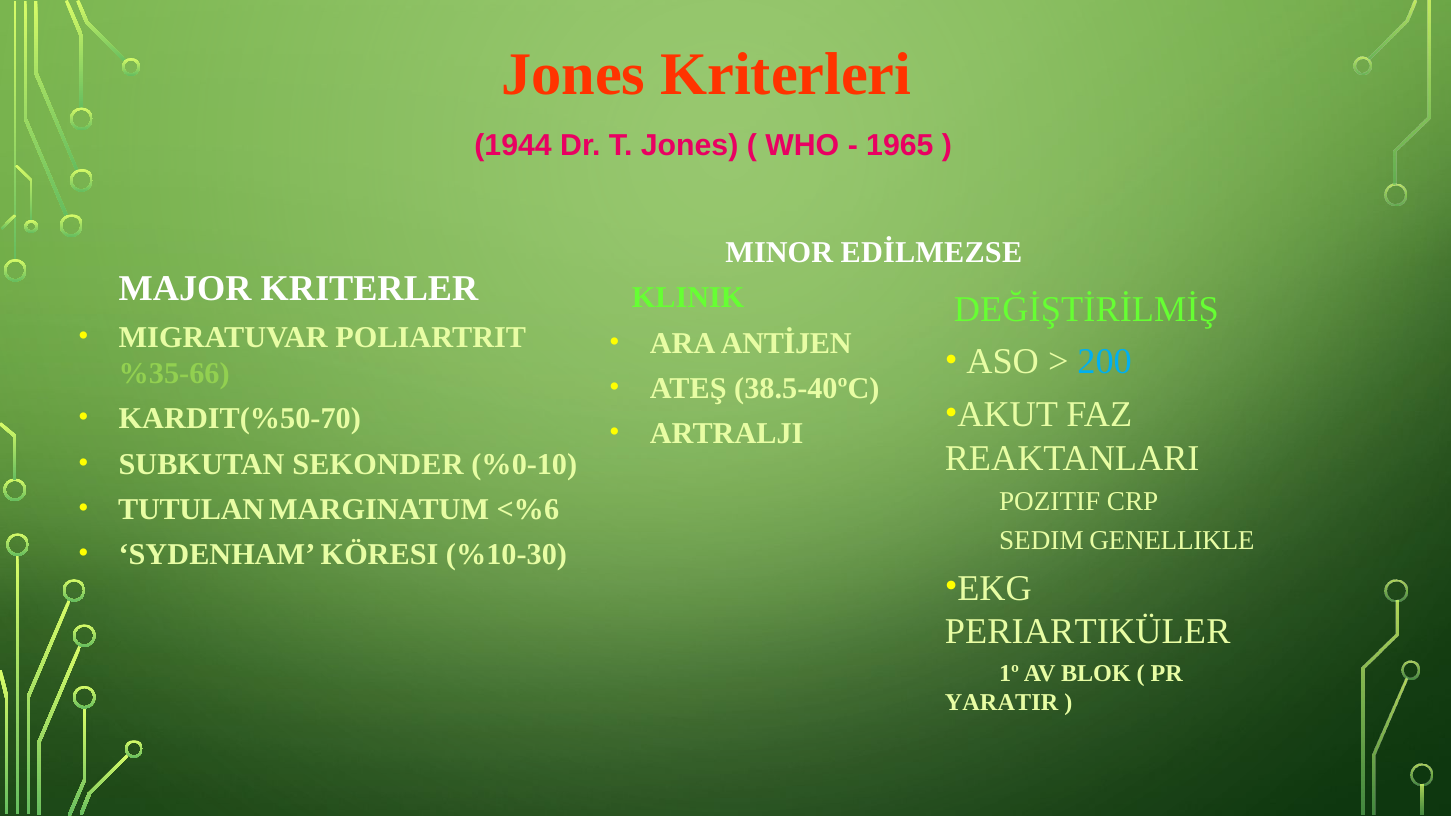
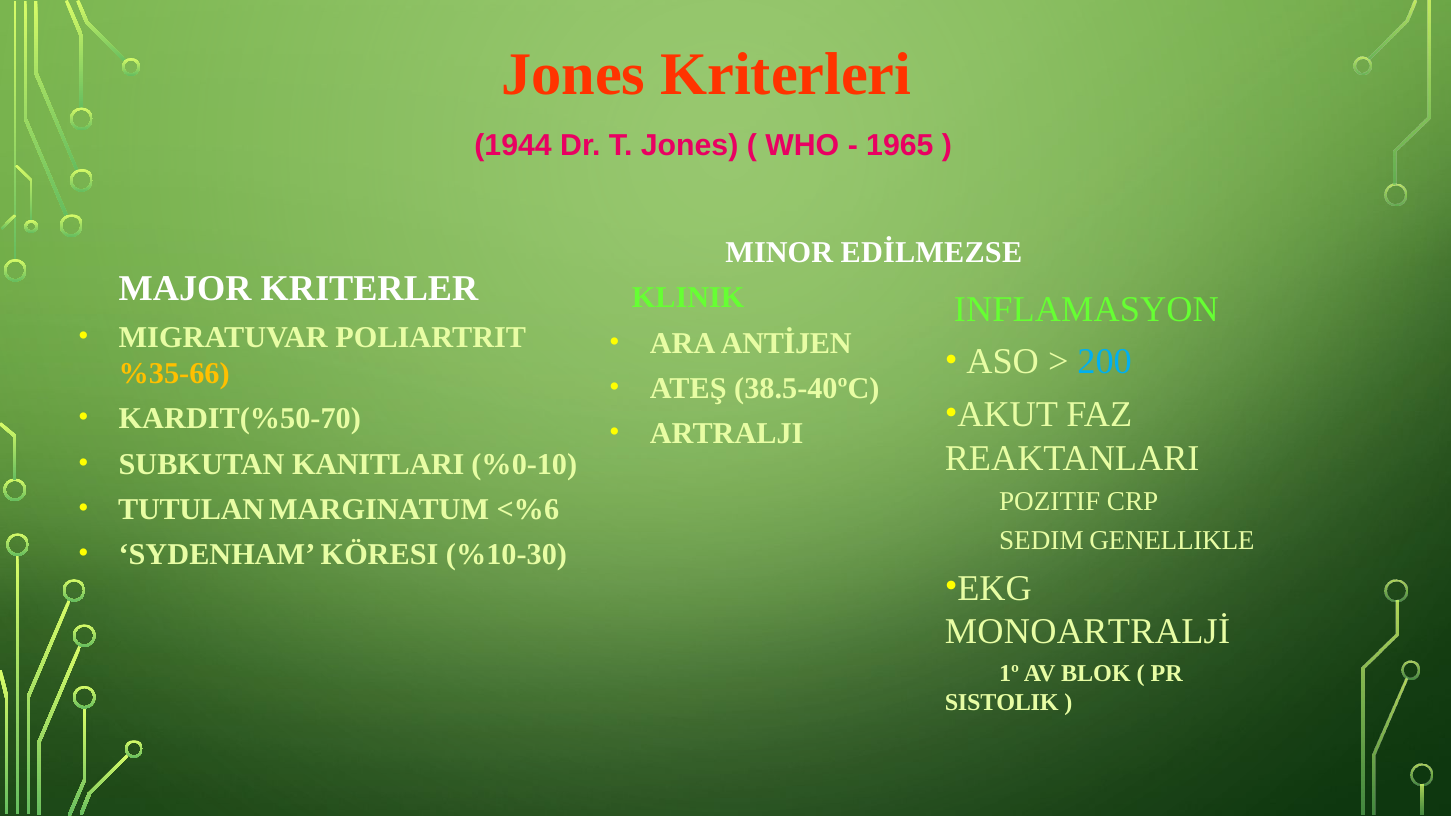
DEĞİŞTİRİLMİŞ: DEĞİŞTİRİLMİŞ -> INFLAMASYON (1086, 309)
%35-66 colour: light green -> yellow (174, 373)
SEKONDER: SEKONDER -> KANITLARI (378, 464)
PERIARTIKÜLER: PERIARTIKÜLER -> MONOARTRALJİ (1088, 632)
YARATIR: YARATIR -> SISTOLIK (1002, 702)
